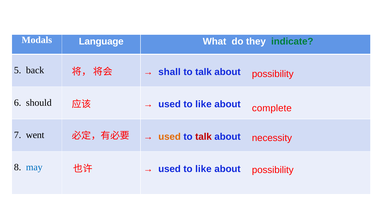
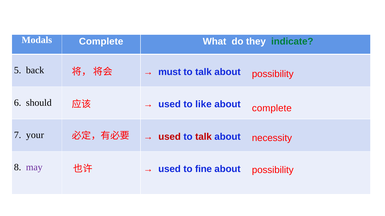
Modals Language: Language -> Complete (101, 42)
shall: shall -> must (170, 72)
went: went -> your (35, 135)
used colour: orange -> red (170, 137)
may colour: blue -> purple (34, 168)
like: like -> fine (203, 169)
